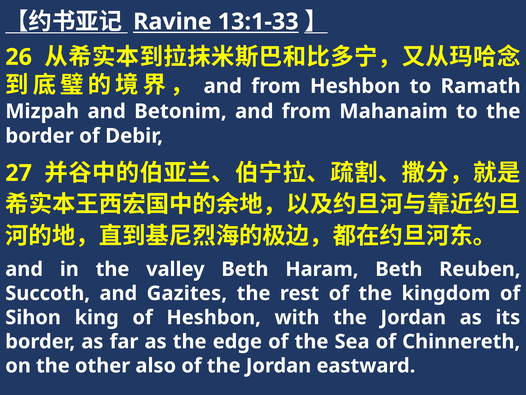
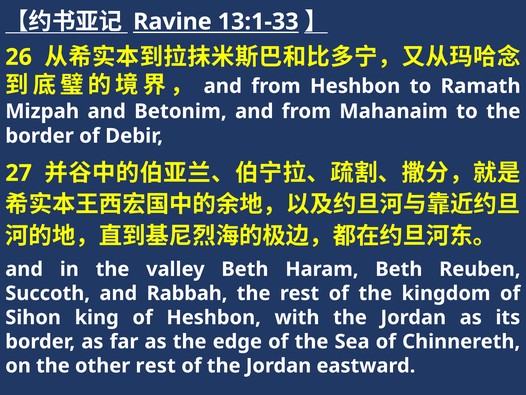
Gazites: Gazites -> Rabbah (187, 293)
other also: also -> rest (156, 365)
